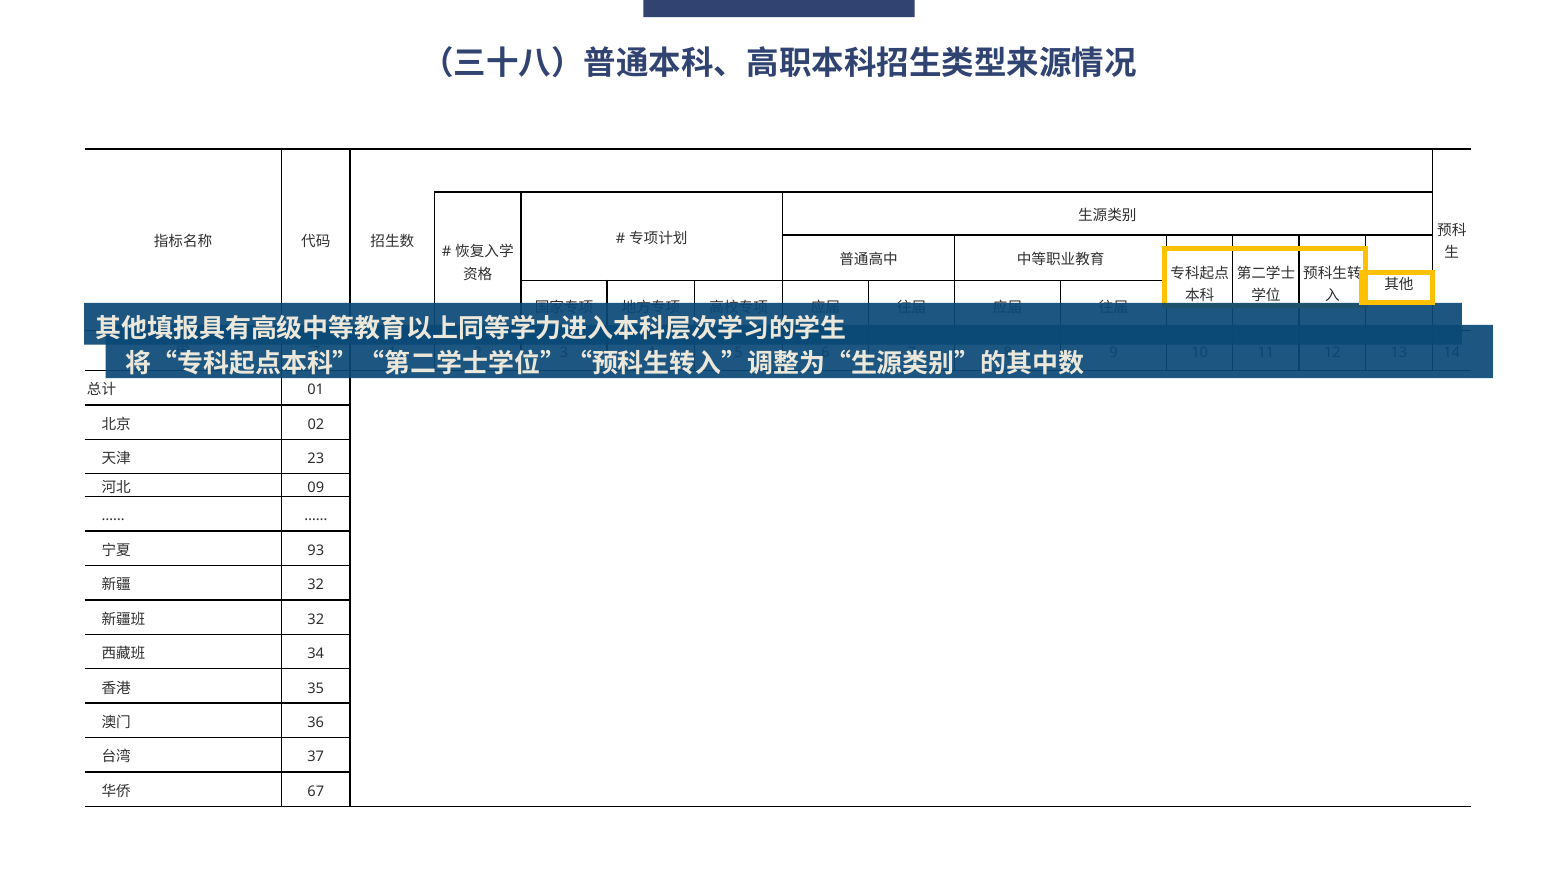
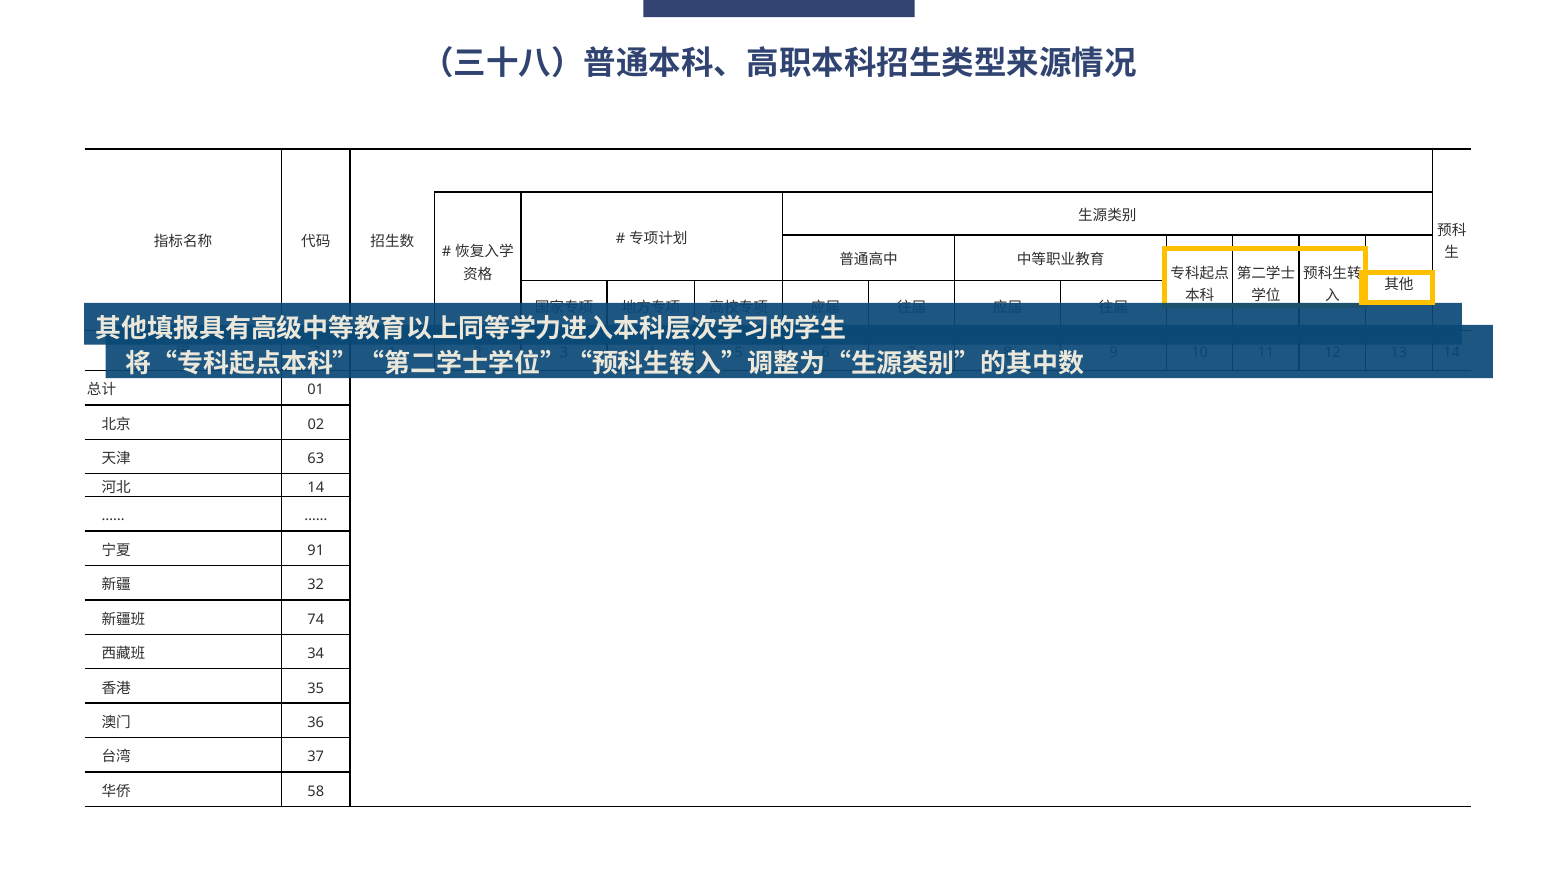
23: 23 -> 63 (316, 458)
09: 09 -> 14 (316, 487)
93: 93 -> 91 (316, 550)
32: 32 -> 74 (316, 619)
67: 67 -> 58 (316, 791)
